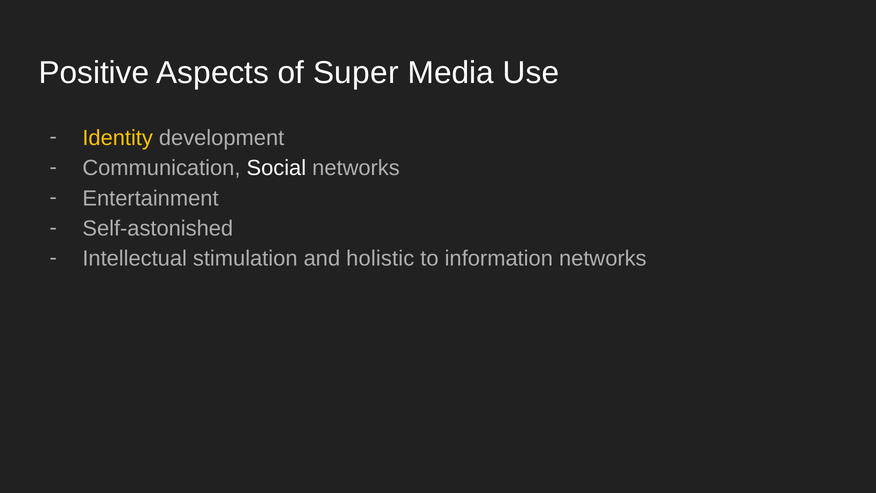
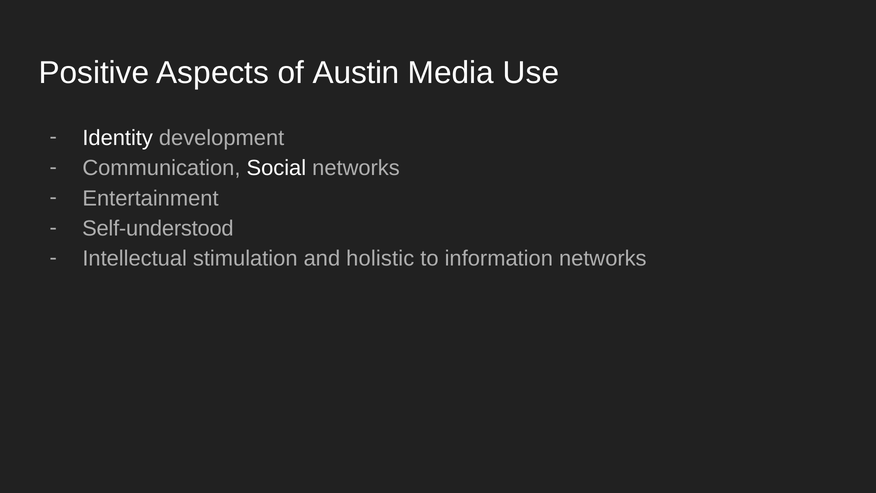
Super: Super -> Austin (356, 73)
Identity colour: yellow -> white (118, 138)
Self-astonished: Self-astonished -> Self-understood (158, 228)
